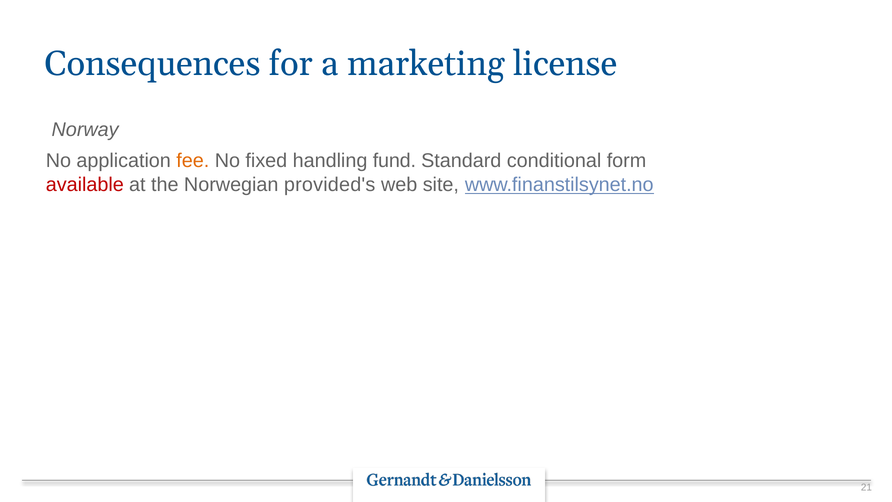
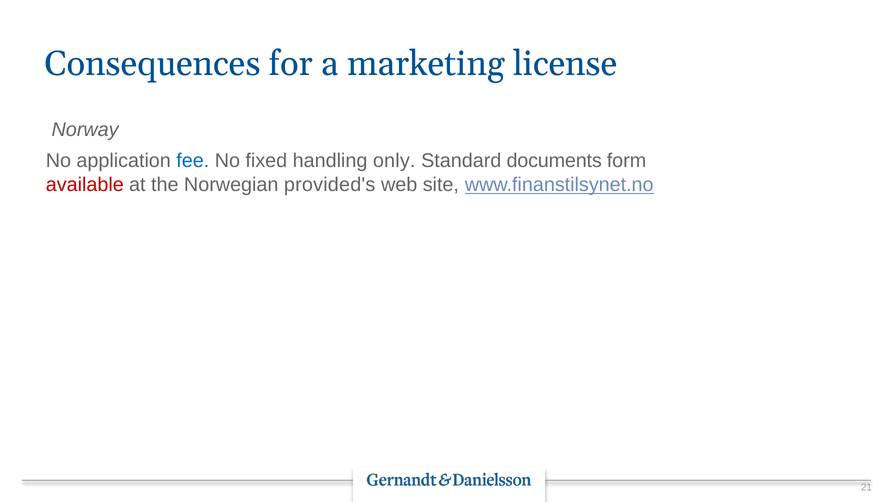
fee colour: orange -> blue (193, 161)
fund: fund -> only (394, 161)
conditional: conditional -> documents (554, 161)
